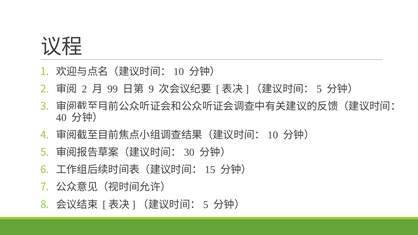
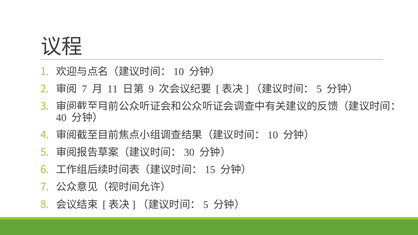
2: 2 -> 7 (84, 89)
99: 99 -> 11 (113, 89)
